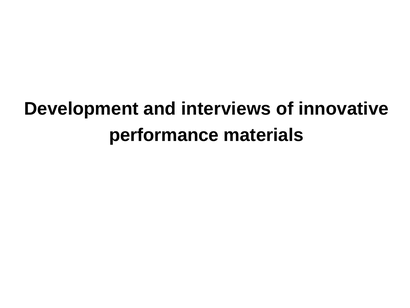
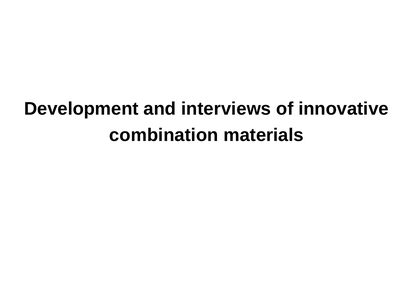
performance: performance -> combination (164, 135)
